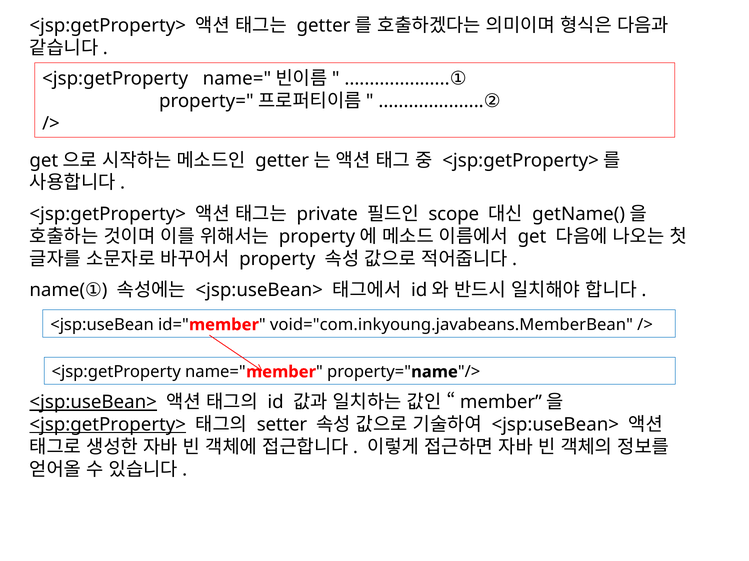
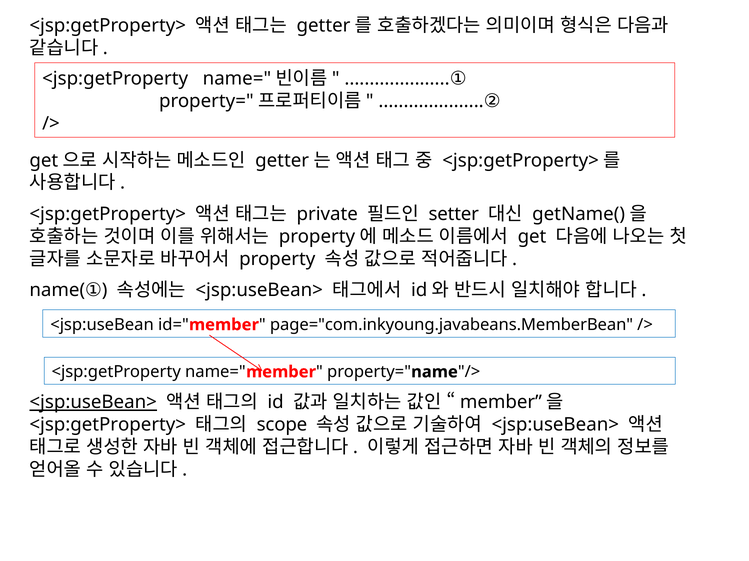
scope: scope -> setter (454, 214)
void="com.inkyoung.javabeans.MemberBean: void="com.inkyoung.javabeans.MemberBean -> page="com.inkyoung.javabeans.MemberBean (452, 325)
<jsp:getProperty> underline: present -> none (108, 425)
setter: setter -> scope (282, 425)
